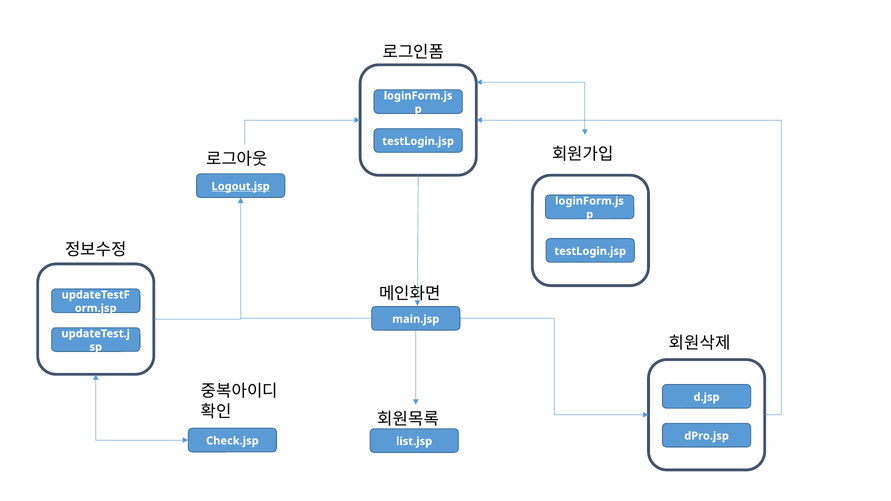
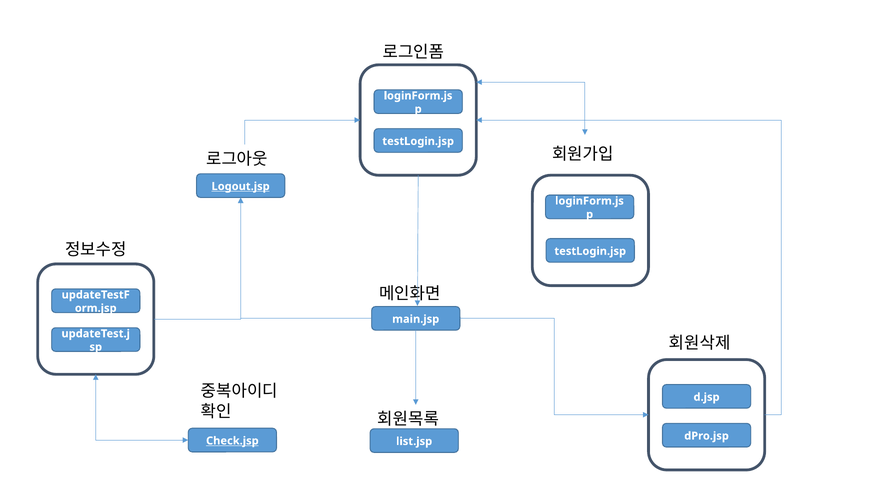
Check.jsp underline: none -> present (232, 441)
